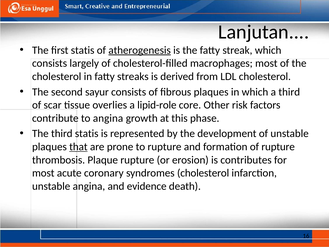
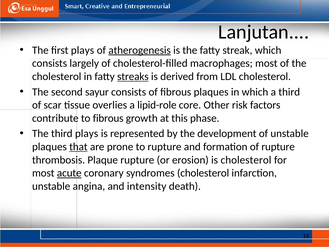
first statis: statis -> plays (83, 50)
streaks underline: none -> present (133, 76)
to angina: angina -> fibrous (108, 118)
third statis: statis -> plays (87, 133)
is contributes: contributes -> cholesterol (246, 160)
acute underline: none -> present (69, 173)
evidence: evidence -> intensity (147, 186)
